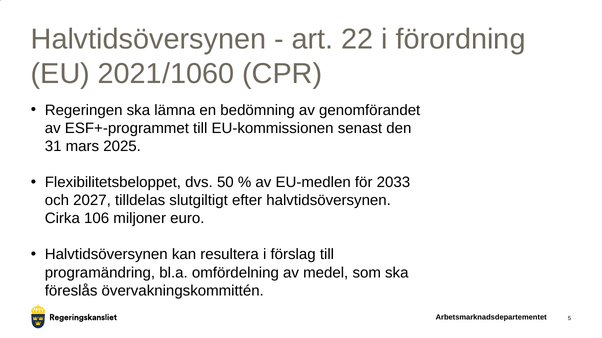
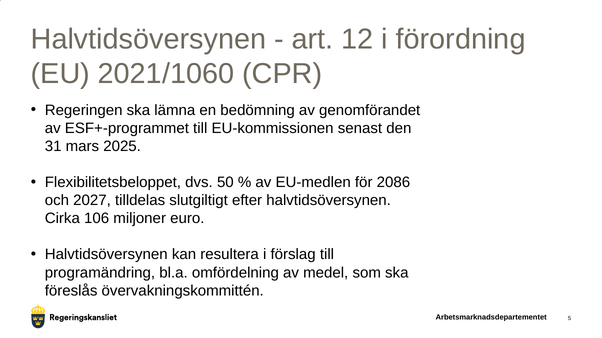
22: 22 -> 12 (357, 39)
2033: 2033 -> 2086 (393, 183)
